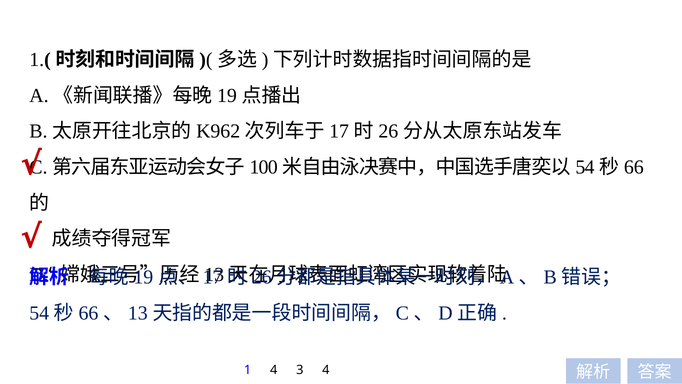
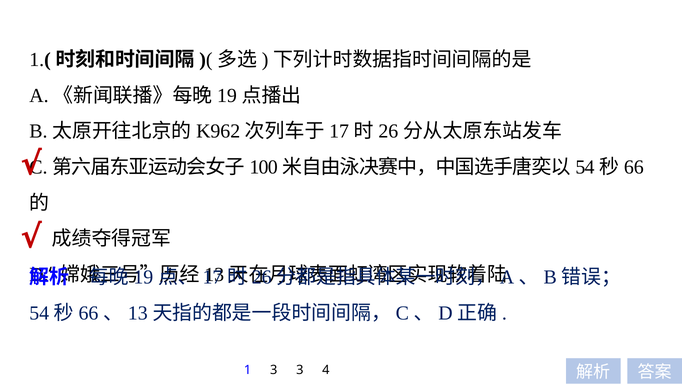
1 4: 4 -> 3 (274, 370)
